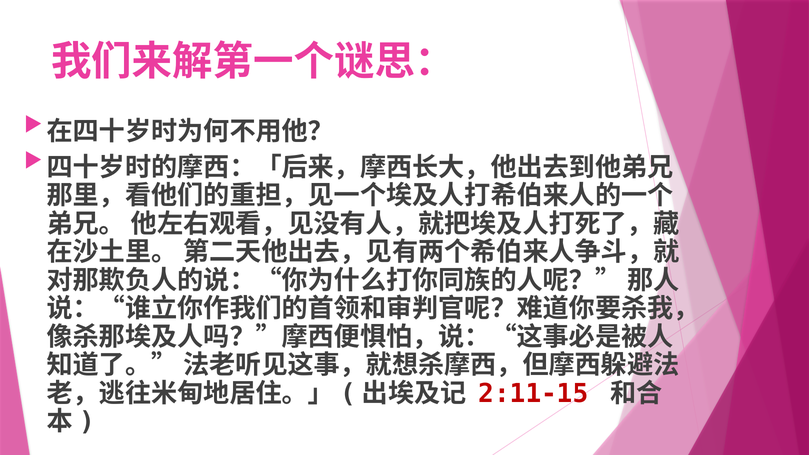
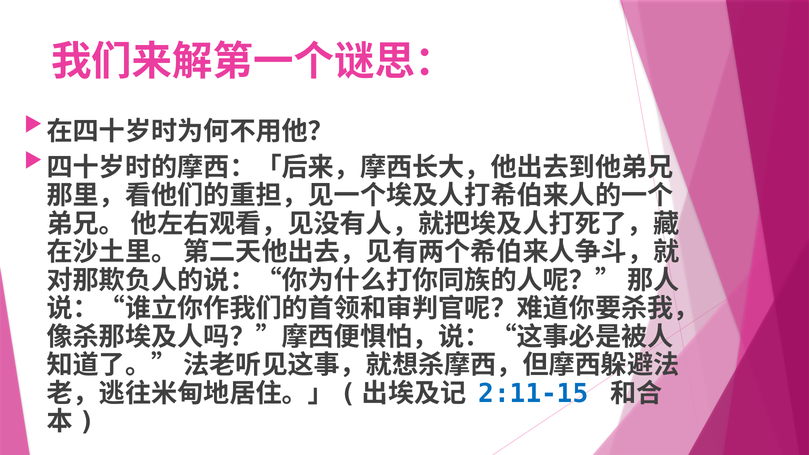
2:11-15 colour: red -> blue (533, 393)
